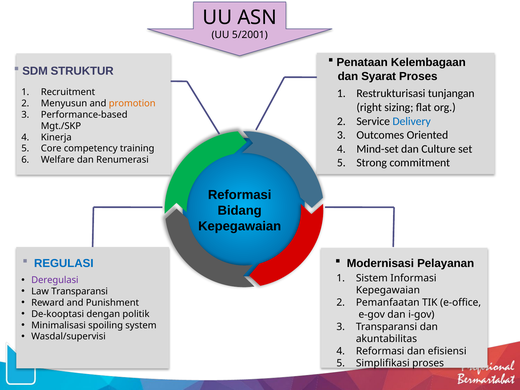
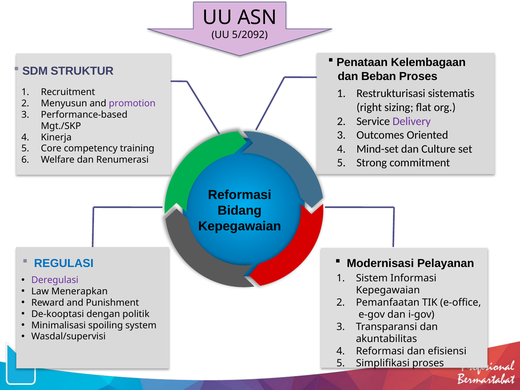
5/2001: 5/2001 -> 5/2092 (250, 35)
Syarat: Syarat -> Beban (379, 76)
tunjangan: tunjangan -> sistematis (451, 93)
promotion colour: orange -> purple (132, 103)
Delivery colour: blue -> purple (412, 121)
Law Transparansi: Transparansi -> Menerapkan (79, 291)
